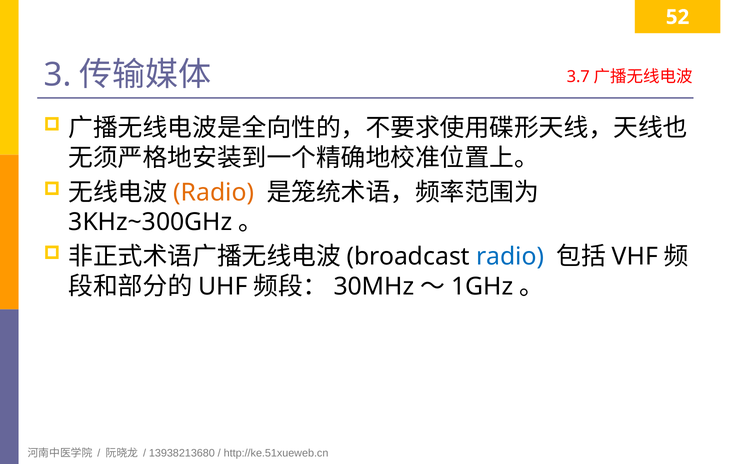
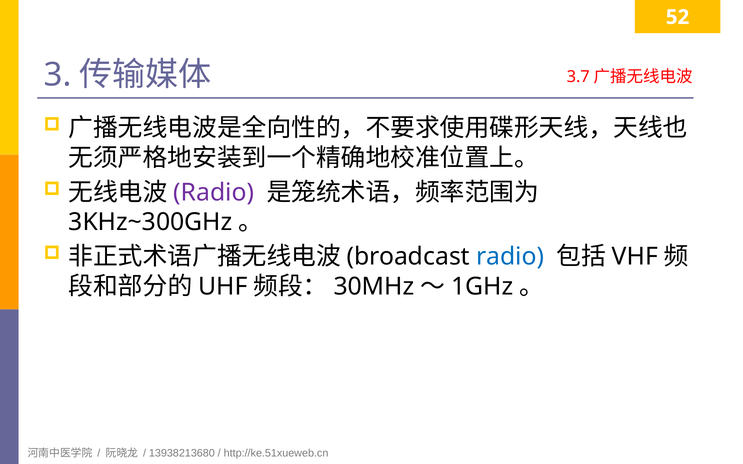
Radio colour: orange -> purple (214, 193)
